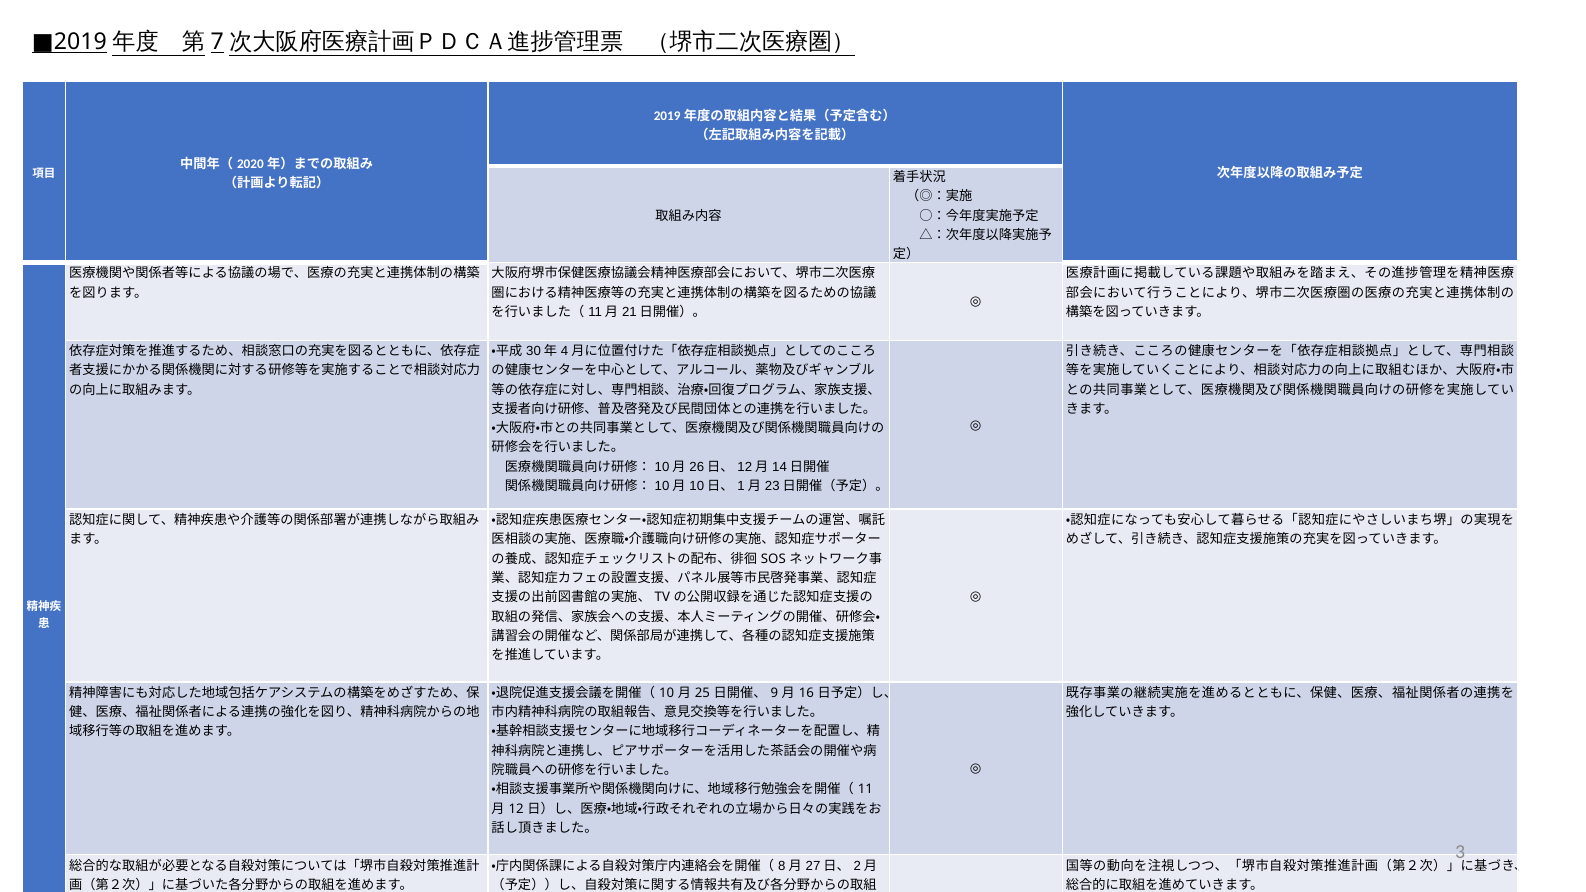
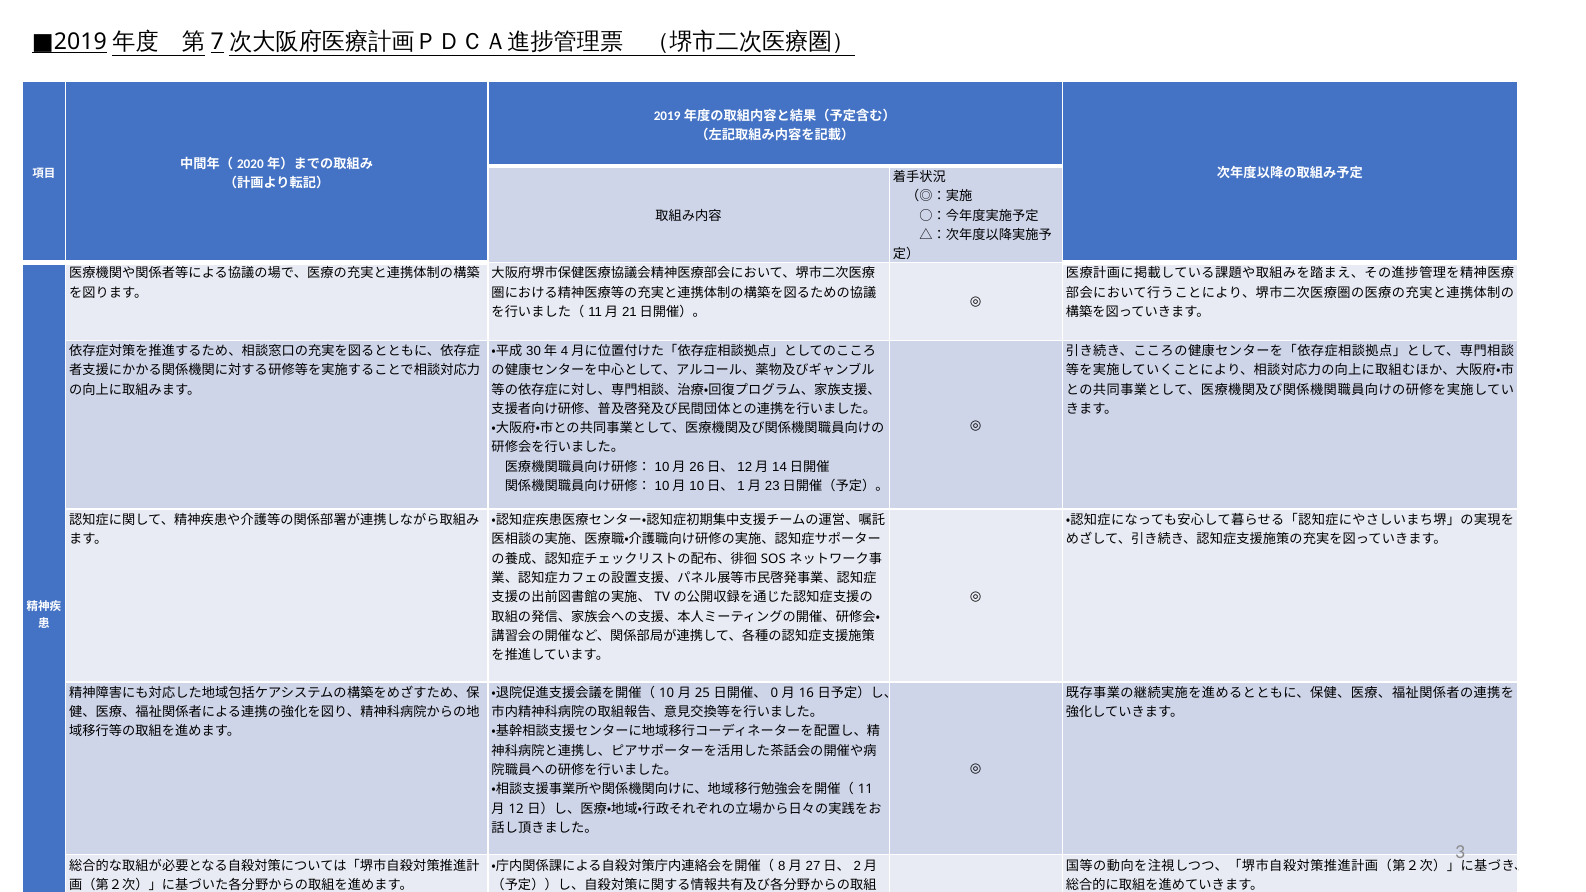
9: 9 -> 0 (774, 693)
